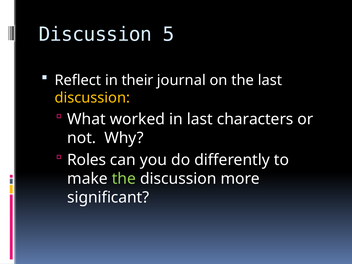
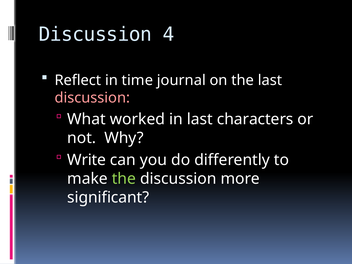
5: 5 -> 4 (169, 35)
their: their -> time (137, 80)
discussion colour: yellow -> pink (92, 98)
Roles: Roles -> Write (87, 160)
